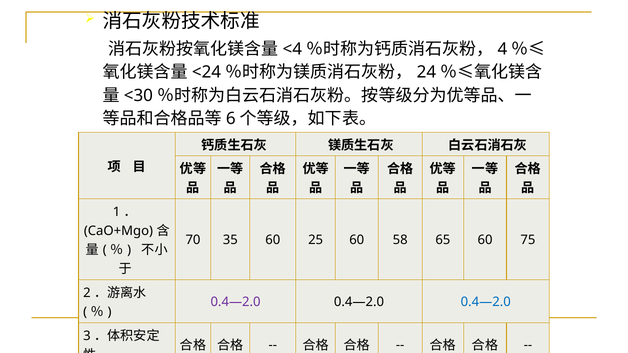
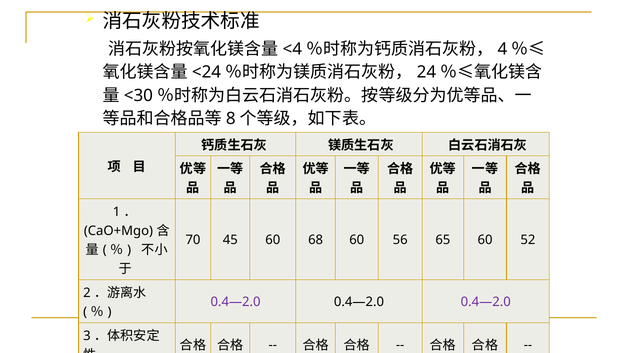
6: 6 -> 8 (231, 119)
35: 35 -> 45 (230, 240)
25: 25 -> 68 (316, 240)
58: 58 -> 56 (400, 240)
75: 75 -> 52 (528, 240)
0.4—2.0 colour: blue -> purple (486, 302)
